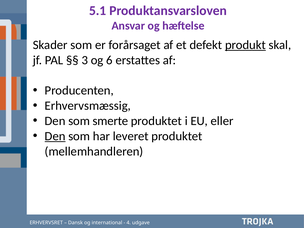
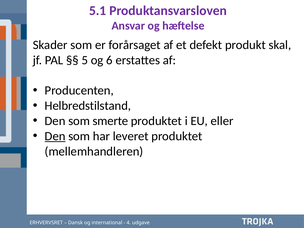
produkt underline: present -> none (245, 45)
3: 3 -> 5 (85, 60)
Erhvervsmæssig: Erhvervsmæssig -> Helbredstilstand (88, 106)
